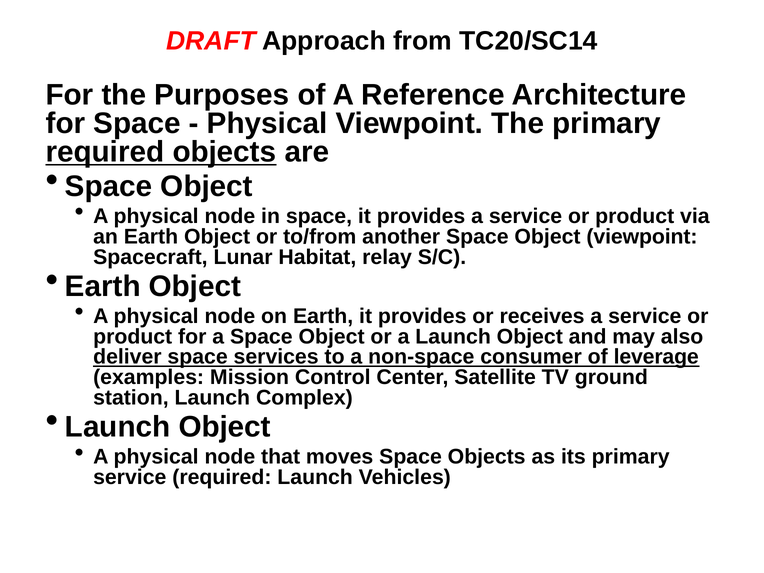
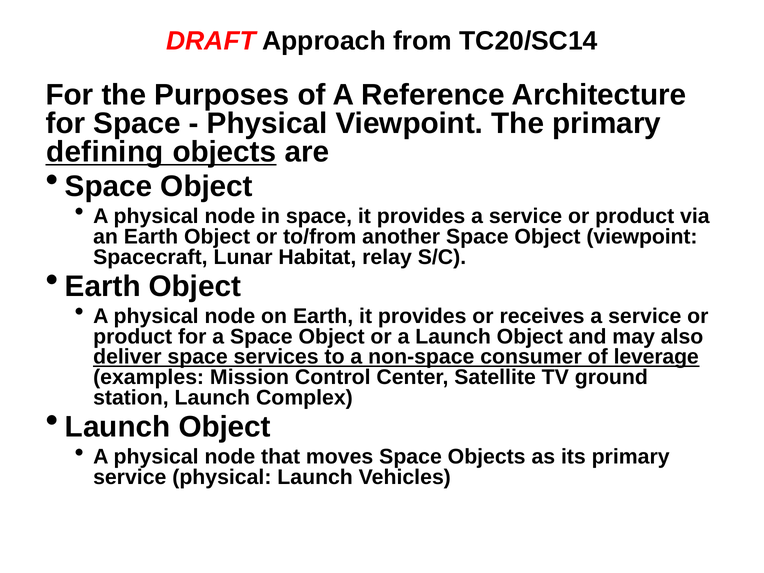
required: required -> defining (105, 152)
service required: required -> physical (222, 477)
